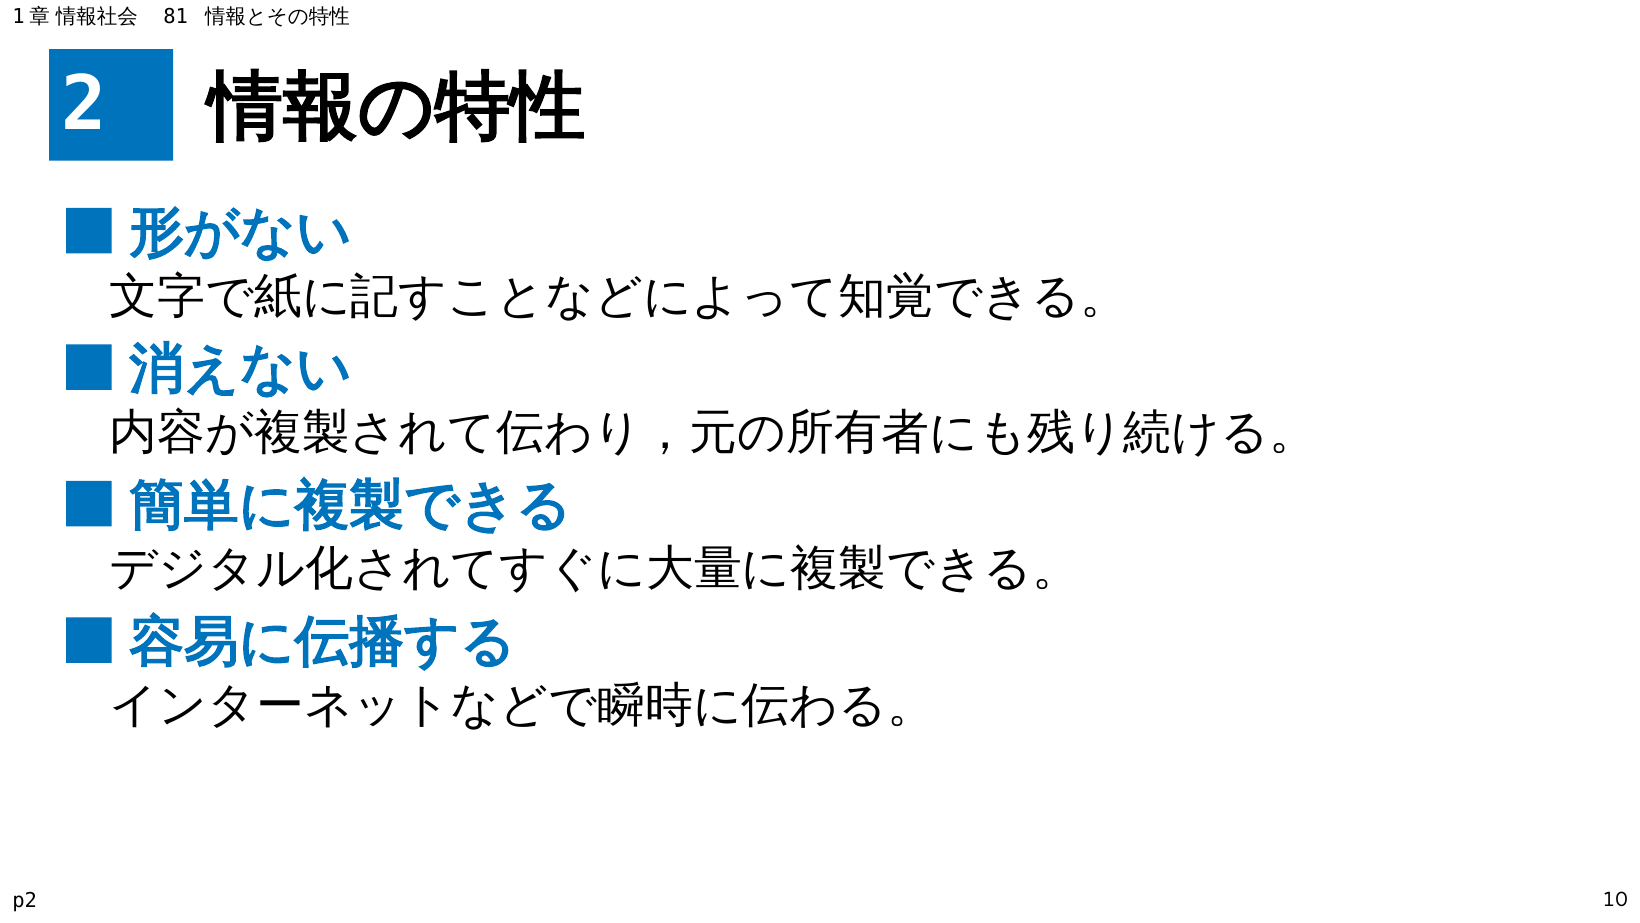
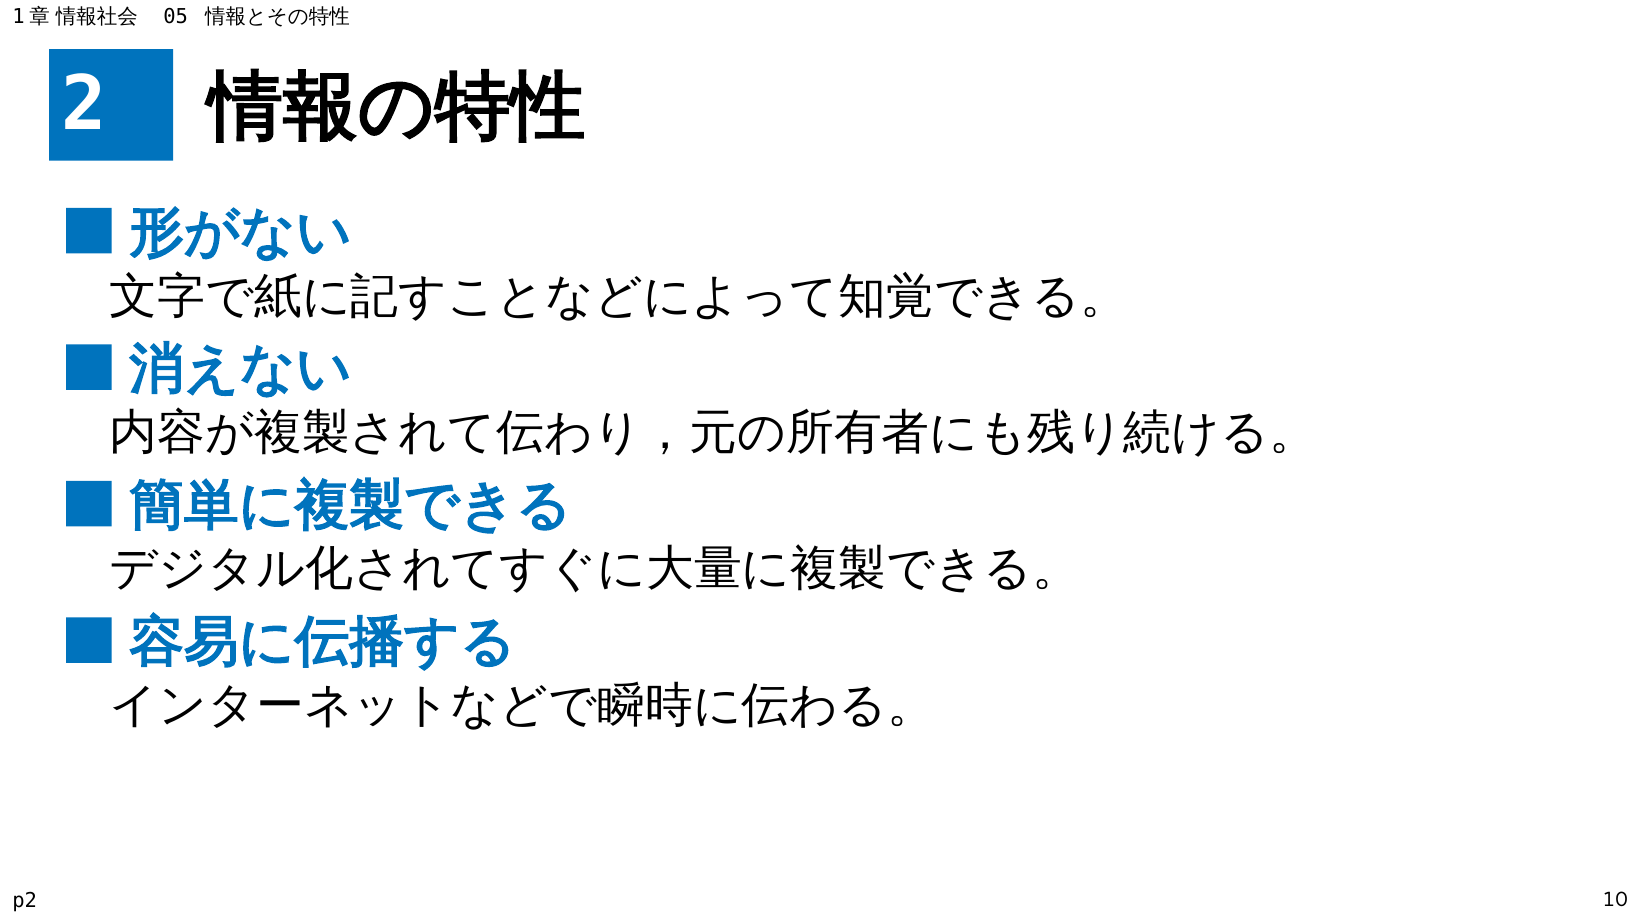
81: 81 -> 05 (176, 17)
